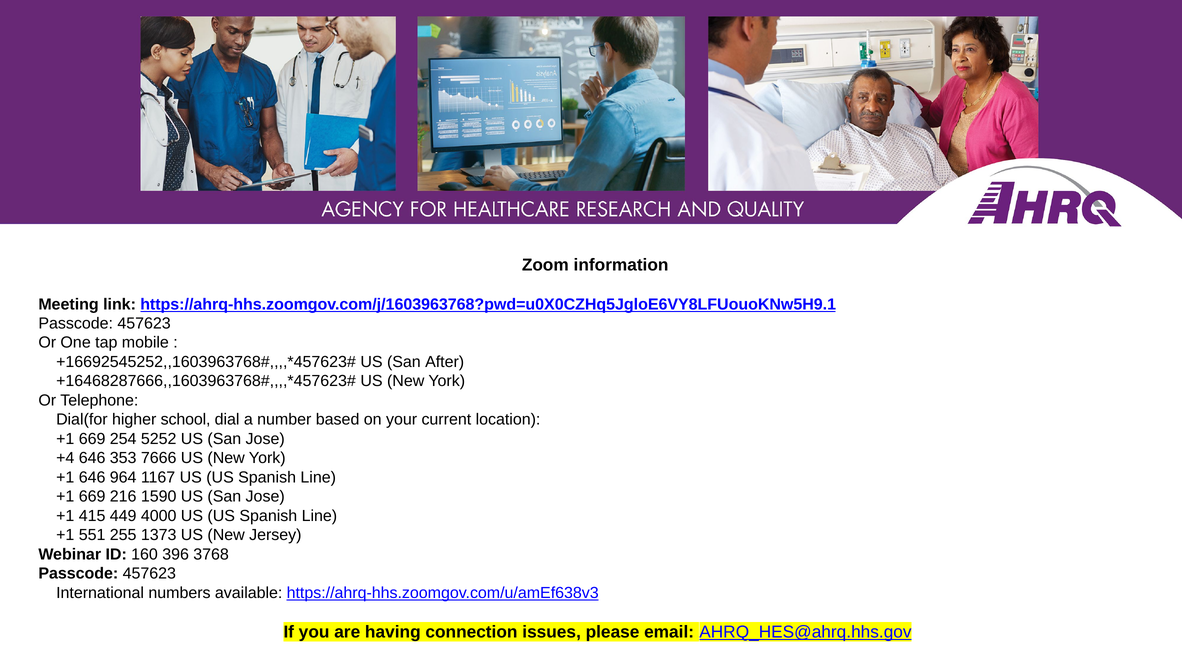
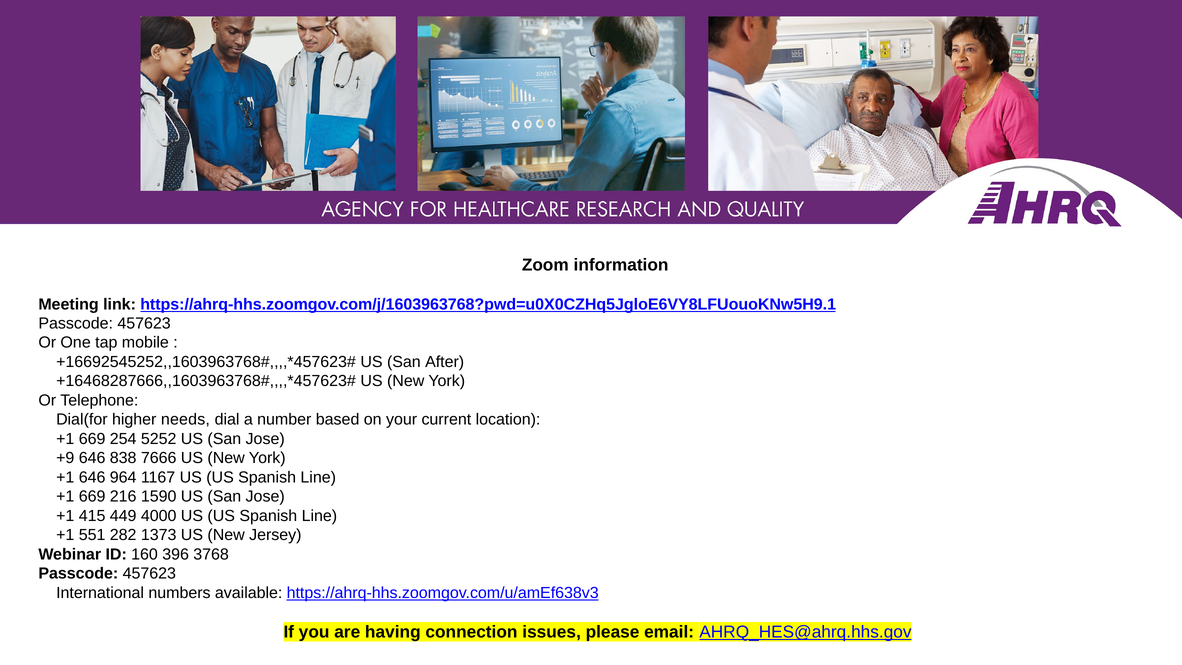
school: school -> needs (185, 420)
+4: +4 -> +9 (65, 458)
353: 353 -> 838 (123, 458)
255: 255 -> 282 (123, 535)
